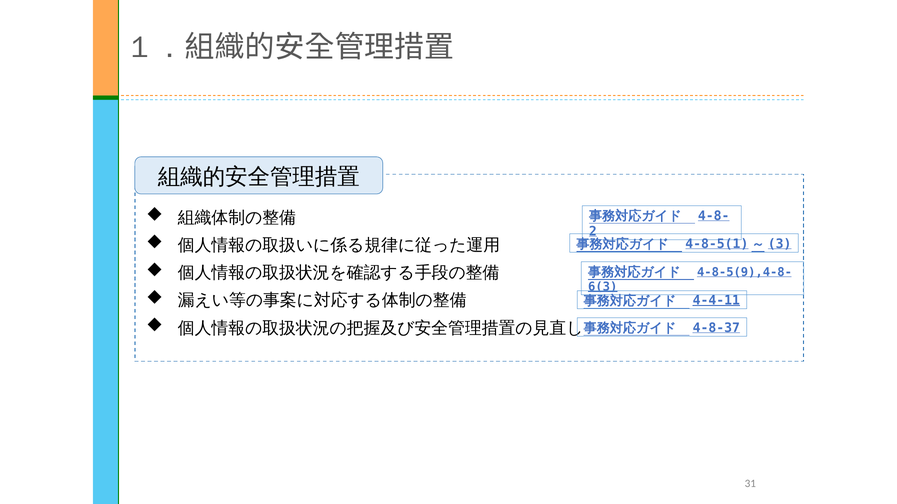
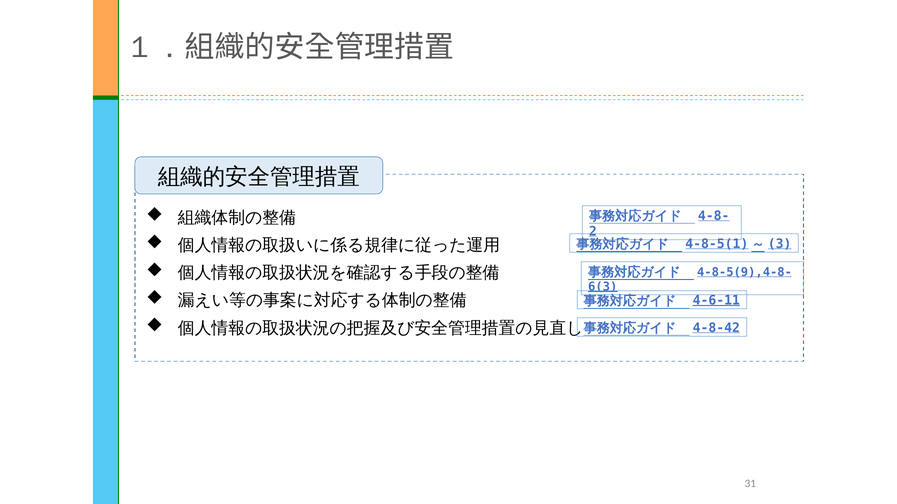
4-4-11: 4-4-11 -> 4-6-11 (716, 301)
4-8-37: 4-8-37 -> 4-8-42 (716, 328)
